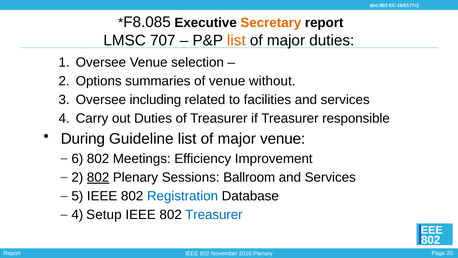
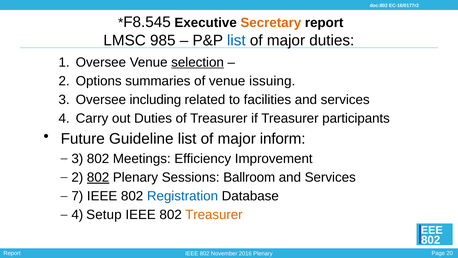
F8.085: F8.085 -> F8.545 (147, 22)
707: 707 -> 985 (163, 40)
list colour: orange -> blue (236, 40)
selection underline: none -> present (198, 62)
without: without -> issuing (272, 81)
responsible: responsible -> participants (356, 118)
During: During -> Future (83, 139)
major venue: venue -> inform (283, 139)
6: 6 -> 3 (77, 158)
5: 5 -> 7 (77, 196)
Treasurer colour: blue -> orange (214, 215)
